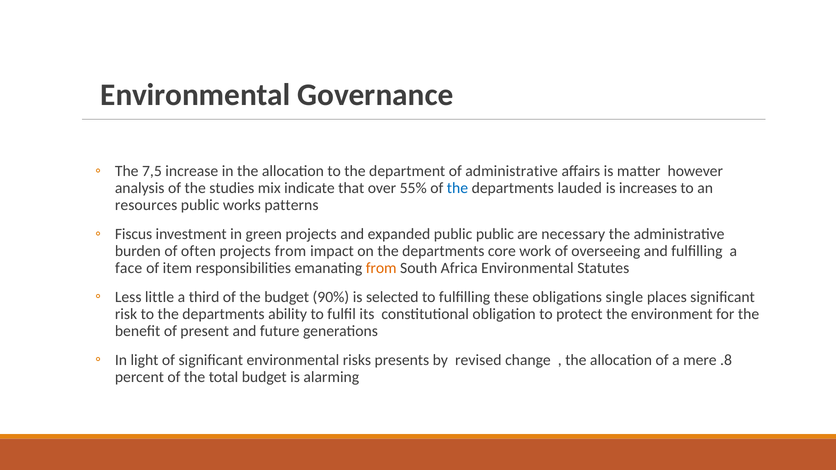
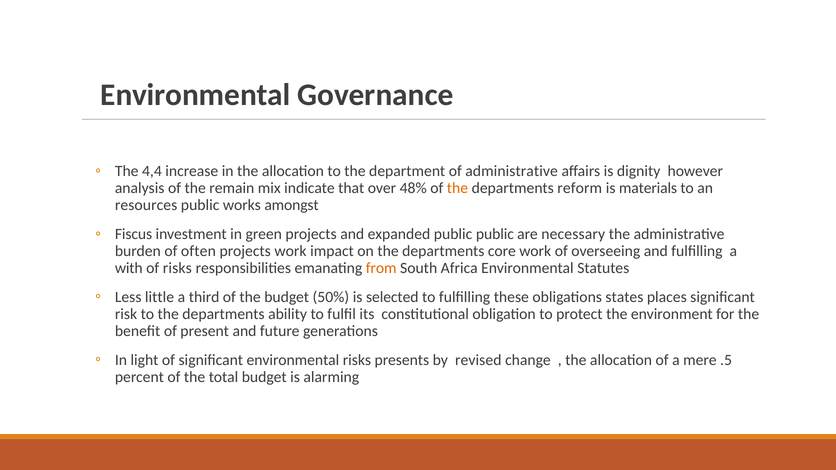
7,5: 7,5 -> 4,4 (152, 171)
matter: matter -> dignity (639, 171)
studies: studies -> remain (232, 188)
55%: 55% -> 48% (413, 188)
the colour: blue -> orange (457, 188)
lauded: lauded -> reform (580, 188)
increases: increases -> materials (648, 188)
patterns: patterns -> amongst (292, 205)
projects from: from -> work (290, 251)
face: face -> with (129, 268)
of item: item -> risks (177, 268)
90%: 90% -> 50% (331, 297)
single: single -> states (624, 297)
.8: .8 -> .5 (726, 360)
